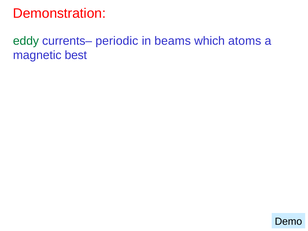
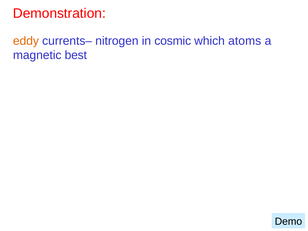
eddy colour: green -> orange (26, 41)
periodic: periodic -> nitrogen (117, 41)
beams: beams -> cosmic (173, 41)
